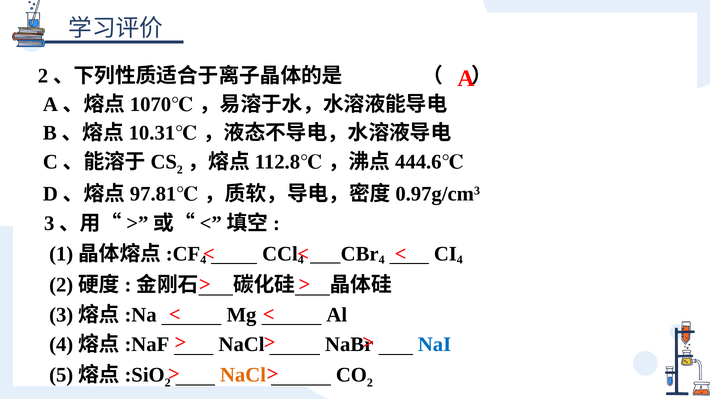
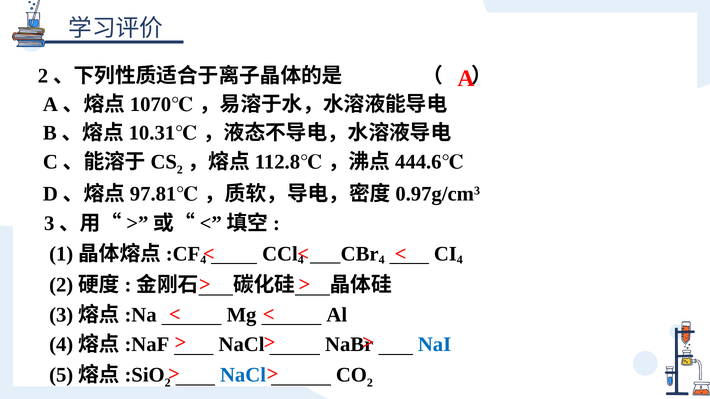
NaCl colour: orange -> blue (243, 375)
